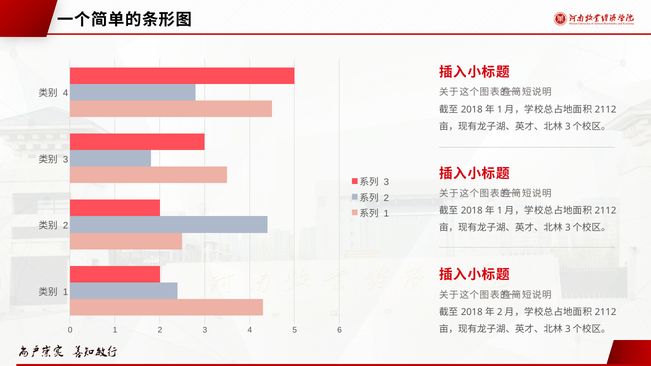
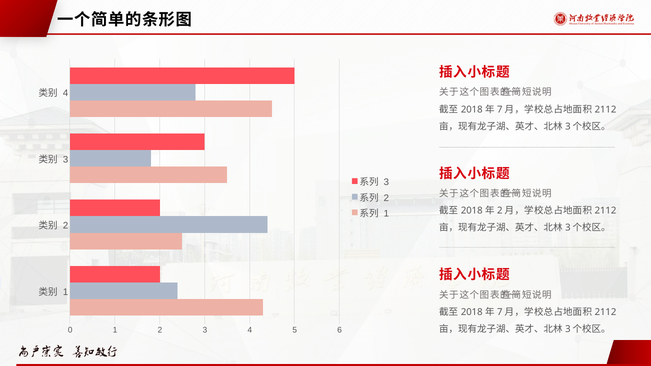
1: 1 -> 7 (500, 109)
1: 1 -> 2 (500, 211)
2: 2 -> 7 (500, 312)
